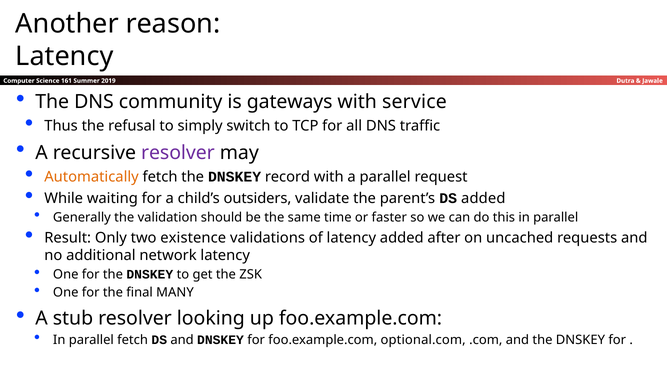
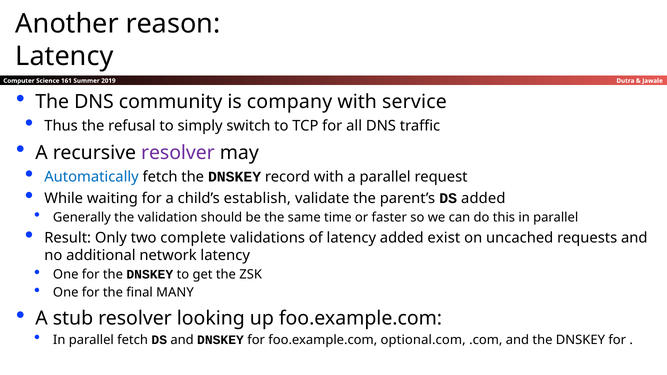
gateways: gateways -> company (290, 102)
Automatically colour: orange -> blue (92, 177)
outsiders: outsiders -> establish (257, 198)
existence: existence -> complete (193, 238)
after: after -> exist (444, 238)
